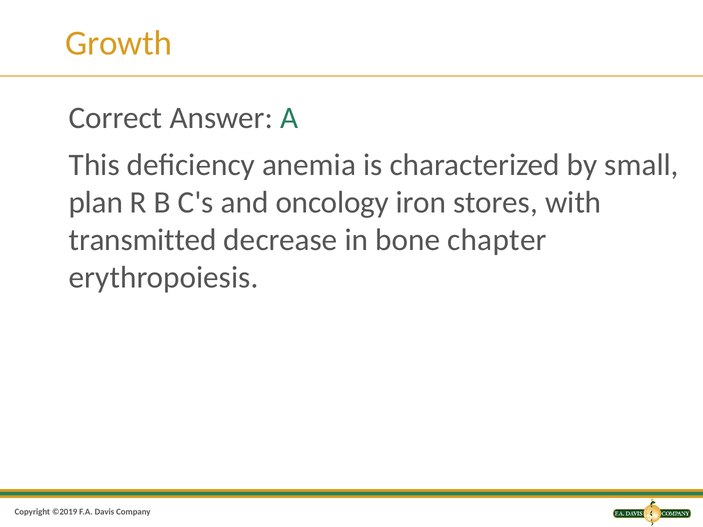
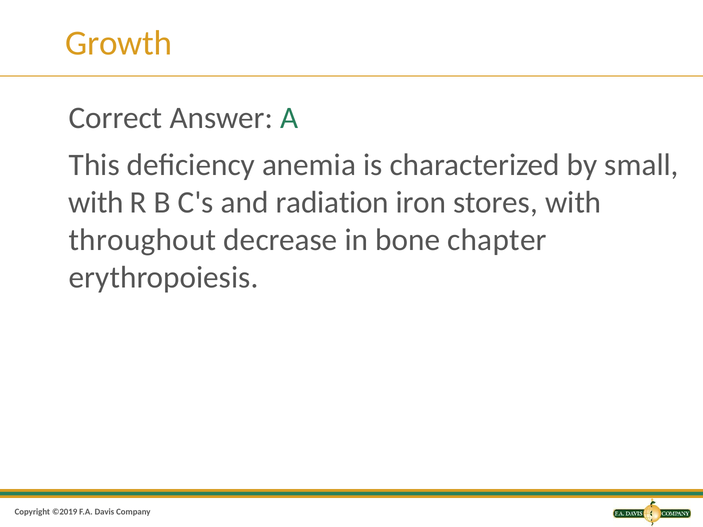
plan: plan -> with (96, 203)
oncology: oncology -> radiation (332, 203)
transmitted: transmitted -> throughout (142, 240)
